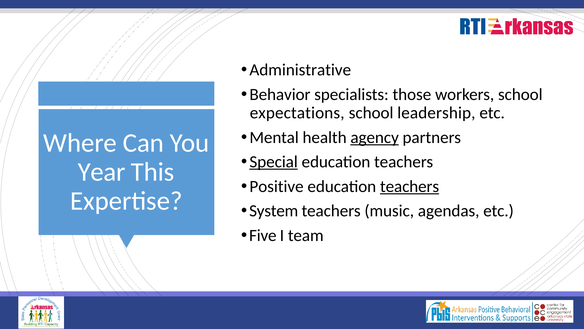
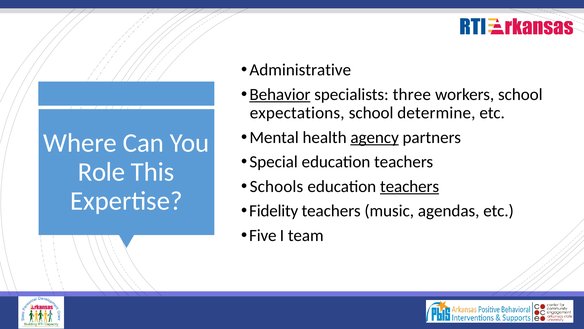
Behavior underline: none -> present (280, 94)
those: those -> three (412, 94)
leadership: leadership -> determine (436, 113)
Special underline: present -> none (274, 162)
Year: Year -> Role (102, 172)
Positive: Positive -> Schools (276, 186)
System: System -> Fidelity (274, 211)
